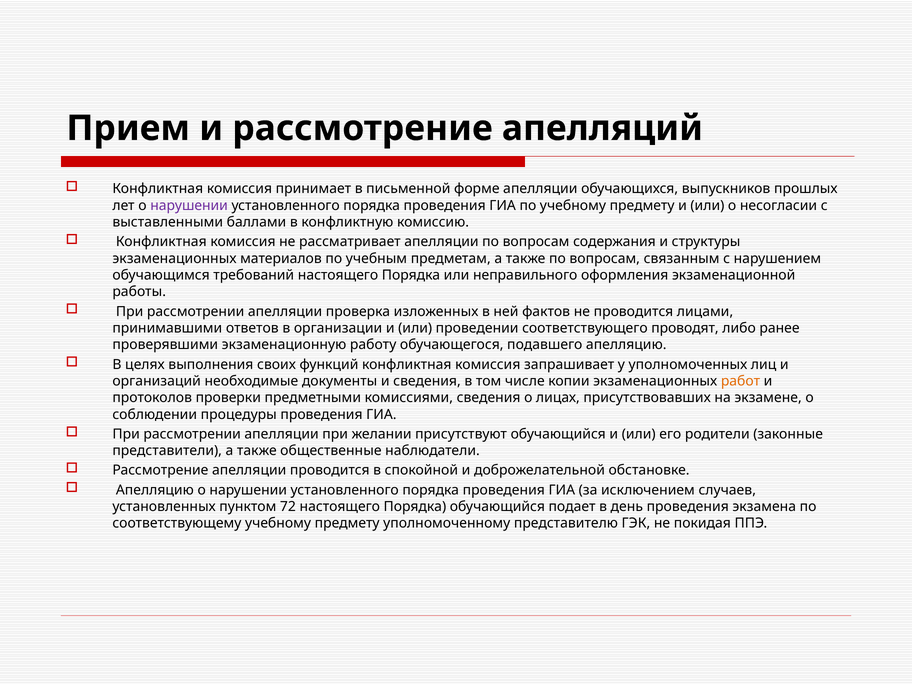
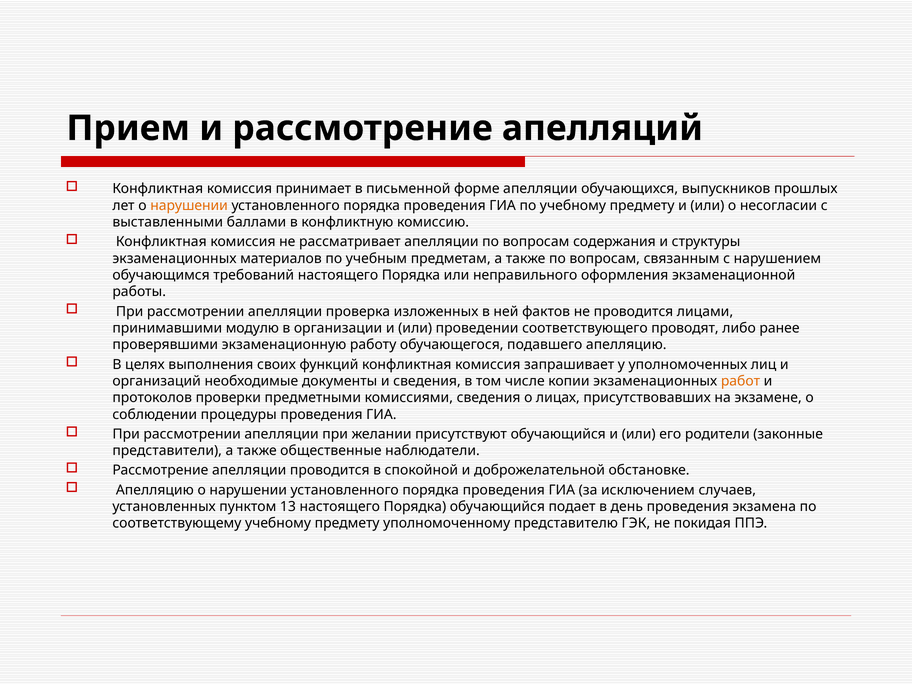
нарушении colour: purple -> orange (189, 205)
ответов: ответов -> модулю (252, 328)
72: 72 -> 13 (288, 507)
